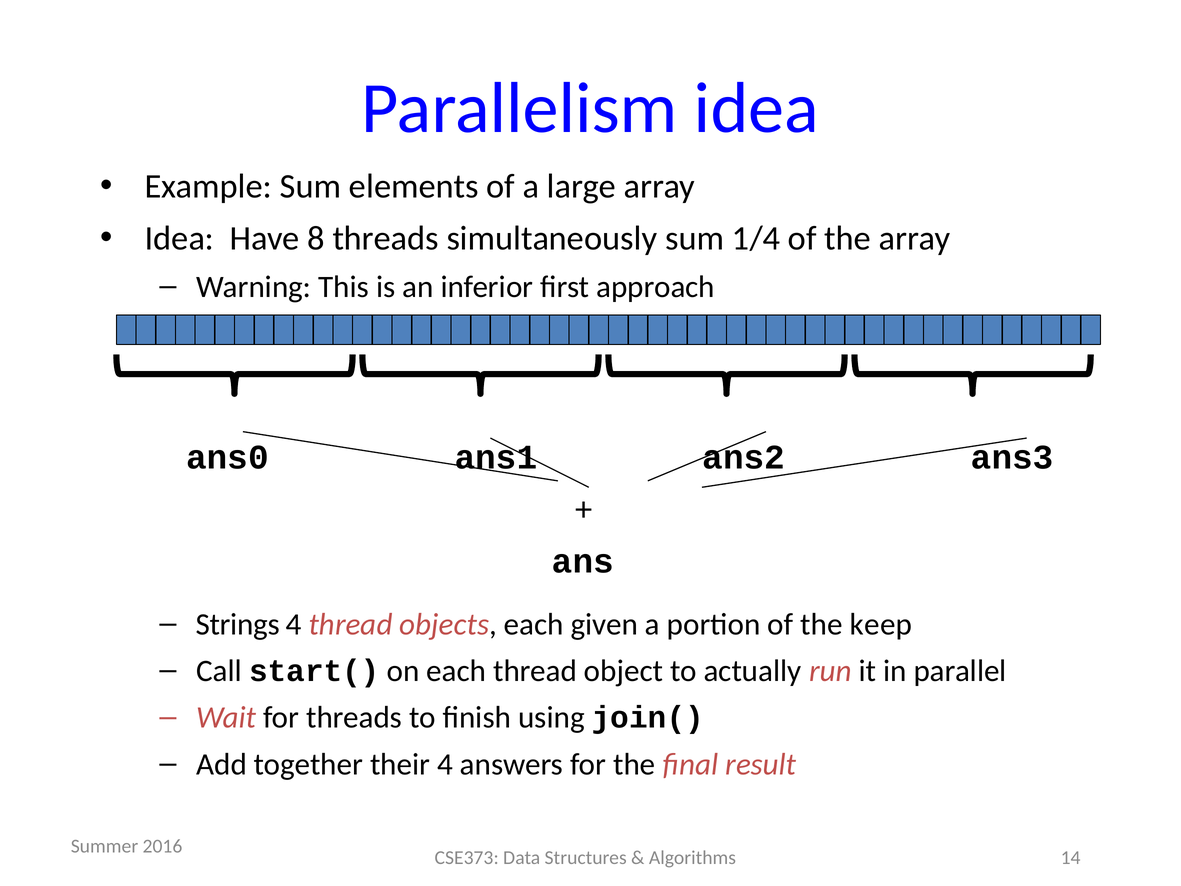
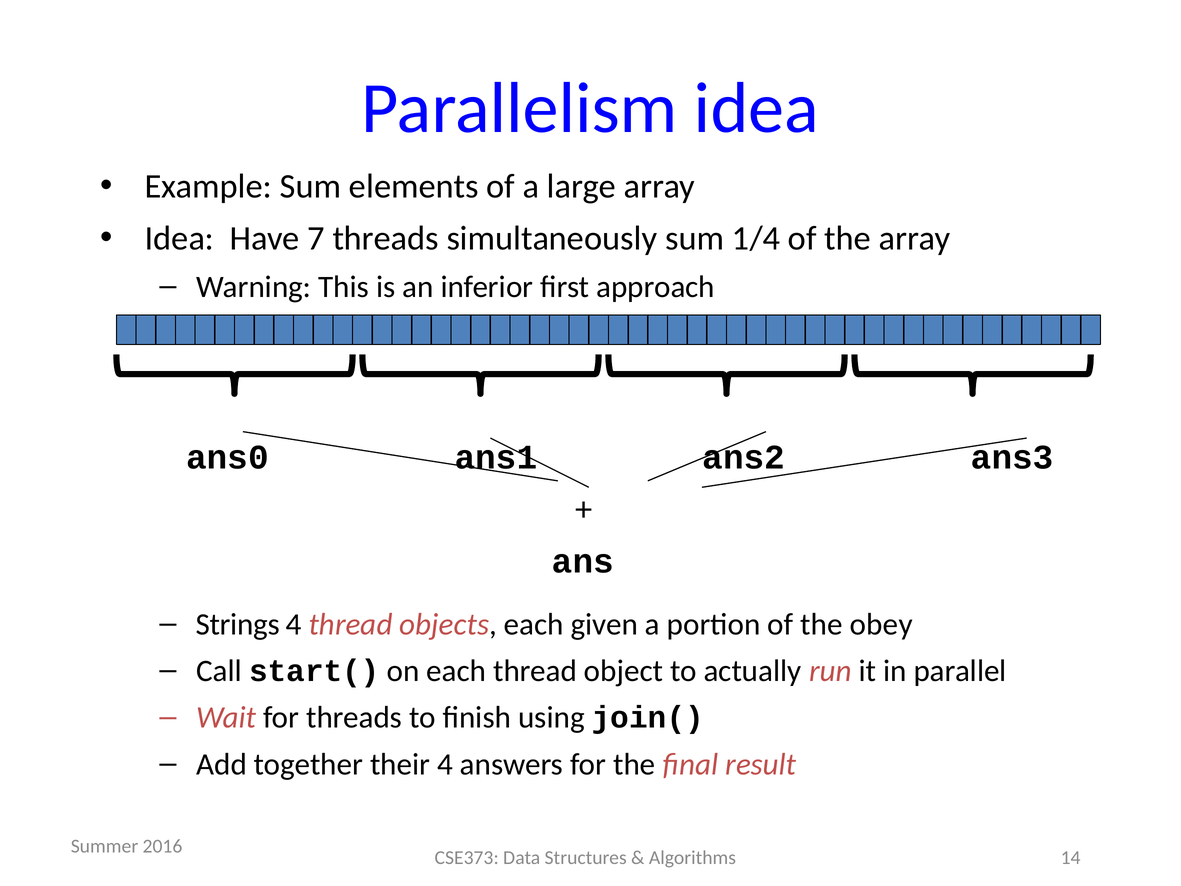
8: 8 -> 7 (316, 238)
keep: keep -> obey (881, 624)
